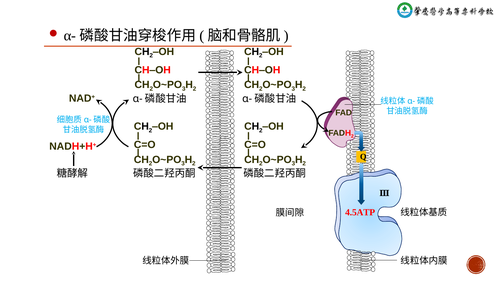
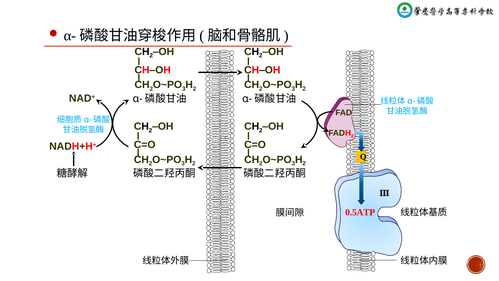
4.5ATP: 4.5ATP -> 0.5ATP (360, 212)
